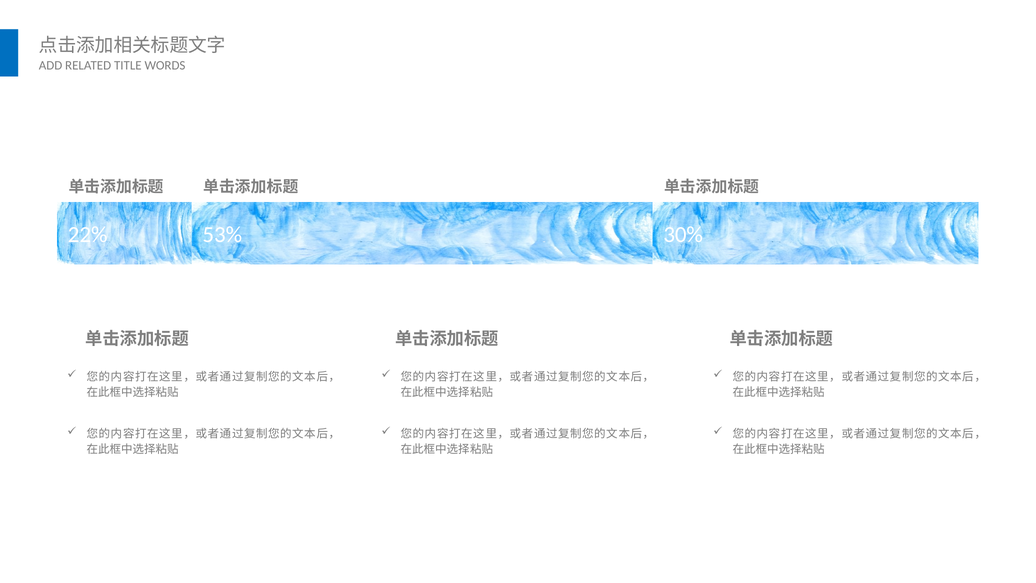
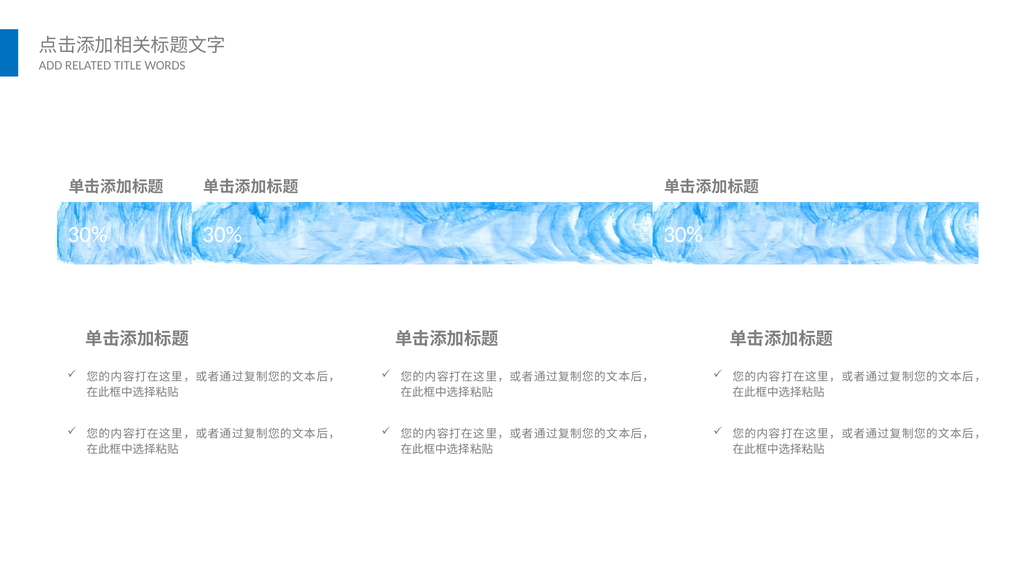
22%: 22% -> 30% (88, 235)
53%: 53% -> 30% (222, 235)
